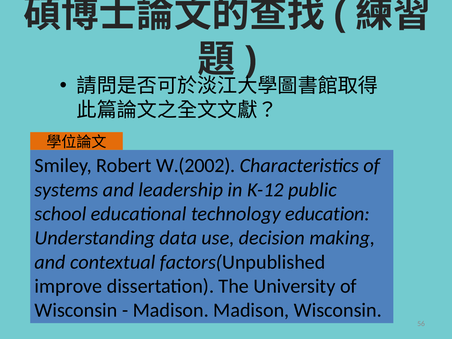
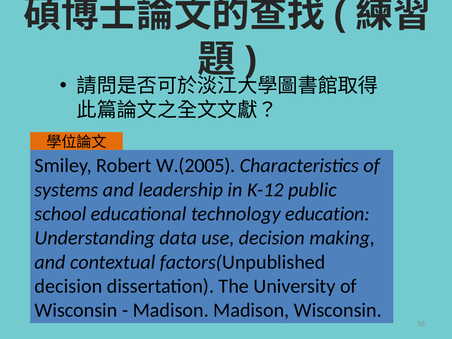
W.(2002: W.(2002 -> W.(2005 (196, 166)
improve: improve -> decision (68, 286)
